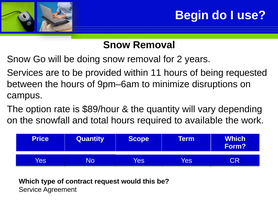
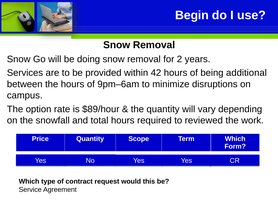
11: 11 -> 42 (156, 73)
requested: requested -> additional (246, 73)
available: available -> reviewed (204, 121)
